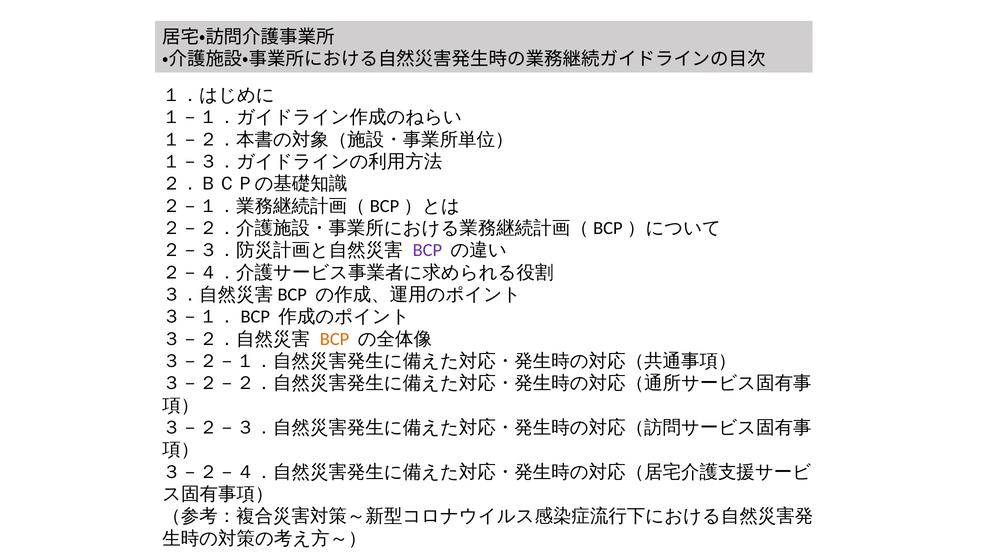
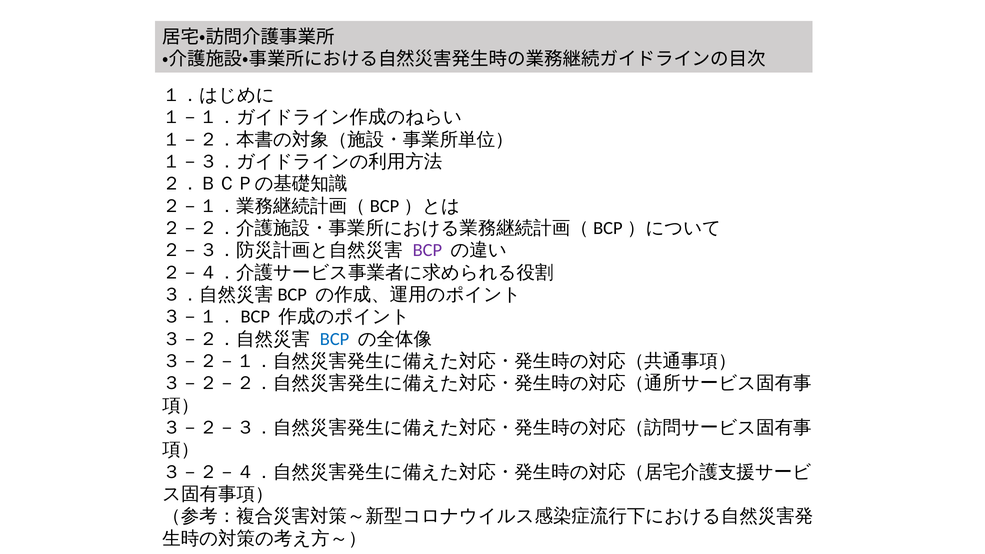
BCP colour: orange -> blue (335, 339)
